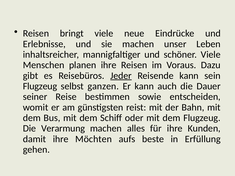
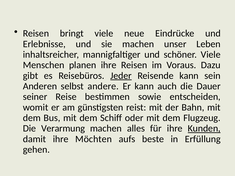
Flugzeug: Flugzeug -> Anderen (40, 86)
ganzen: ganzen -> andere (103, 86)
Kunden underline: none -> present (204, 129)
